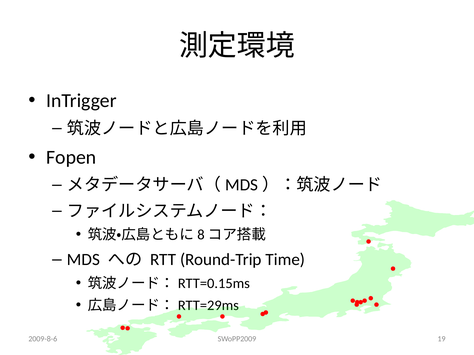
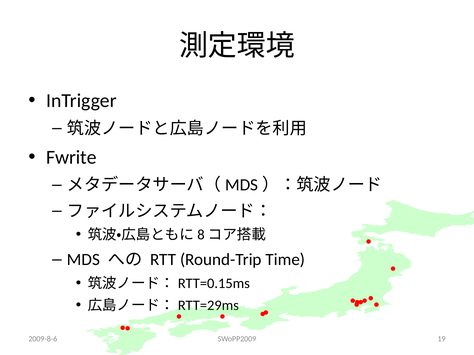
Fopen: Fopen -> Fwrite (71, 157)
